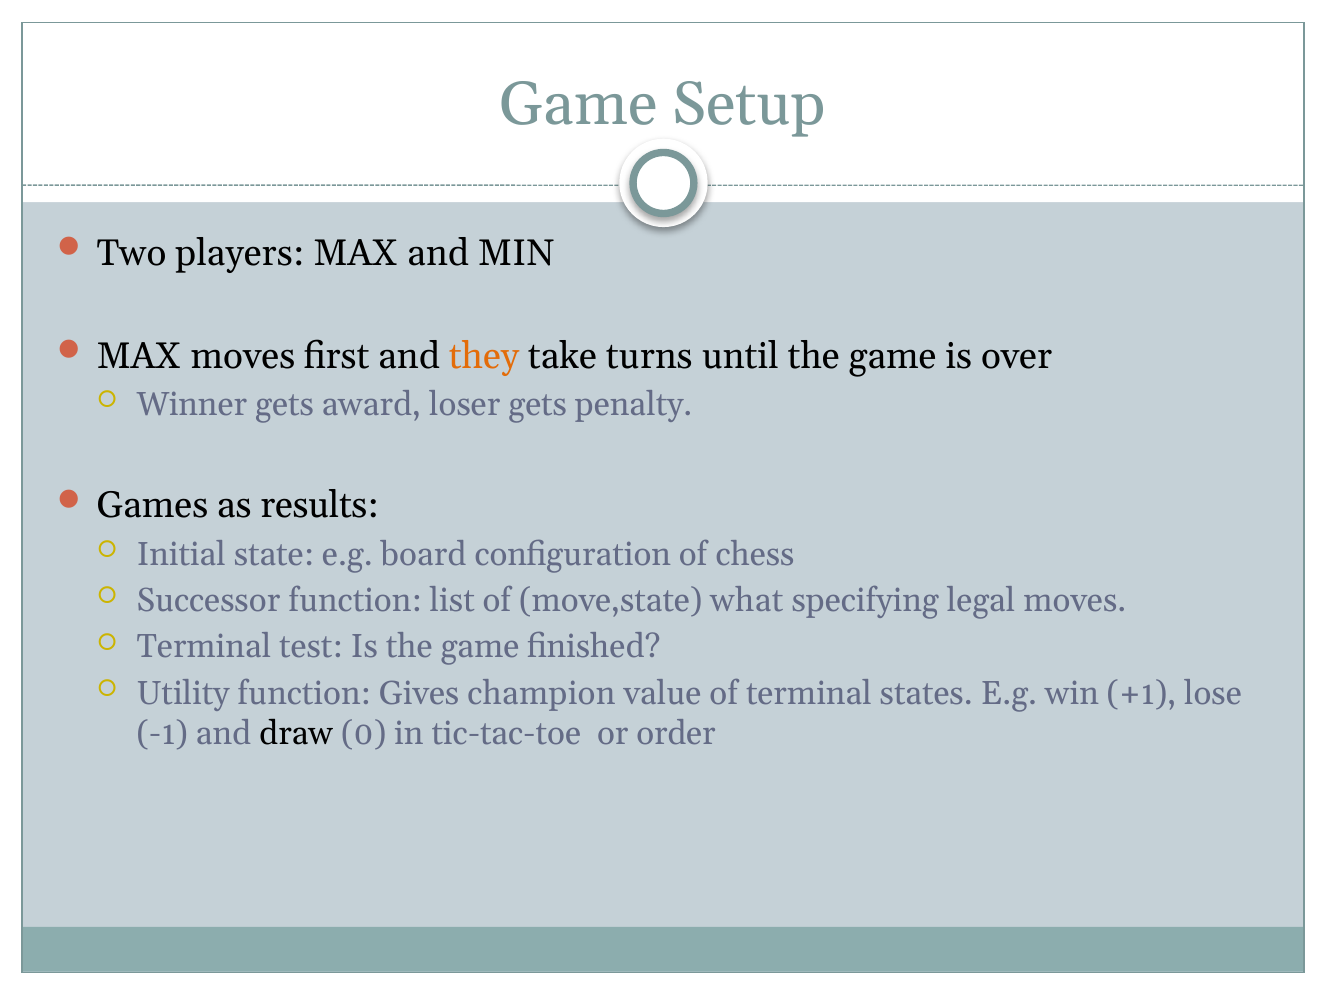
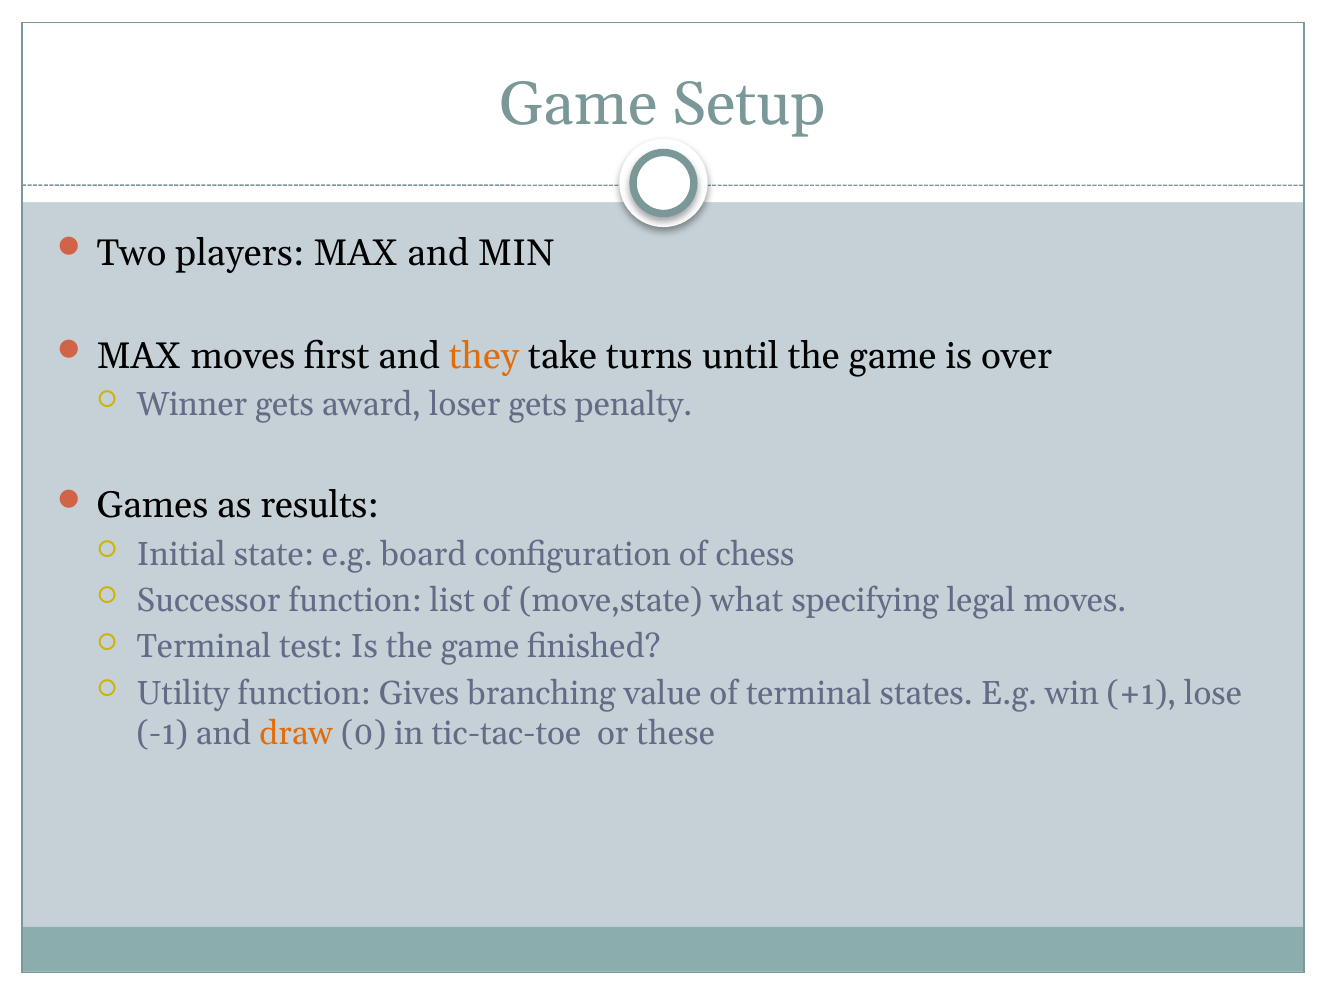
champion: champion -> branching (542, 694)
draw colour: black -> orange (296, 733)
order: order -> these (676, 733)
